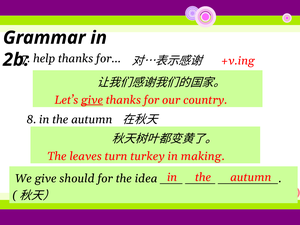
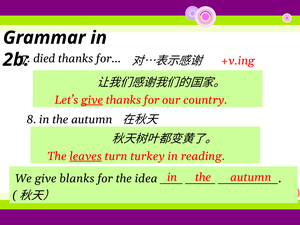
help: help -> died (44, 58)
leaves underline: none -> present (86, 156)
making: making -> reading (203, 156)
should: should -> blanks (77, 179)
